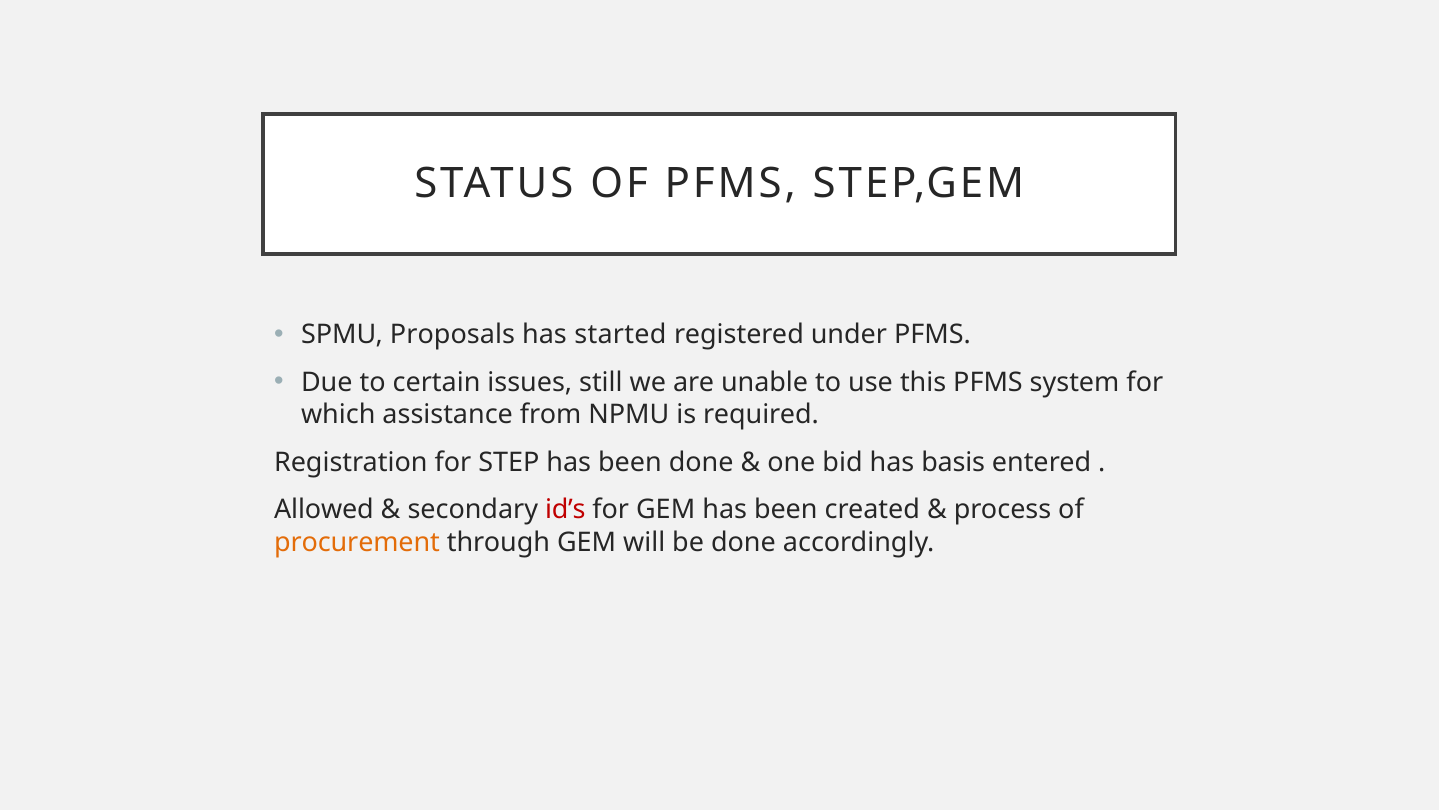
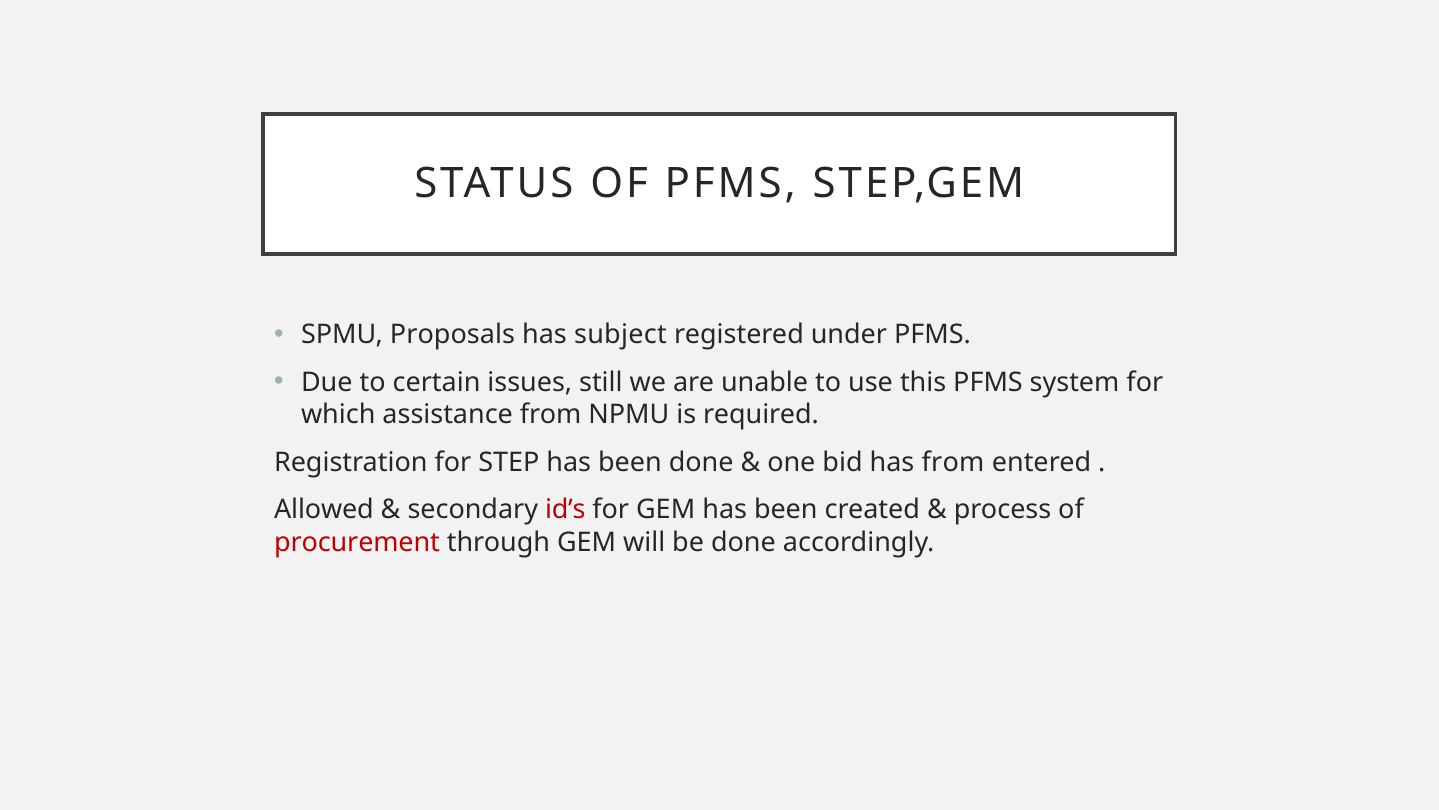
started: started -> subject (620, 335)
has basis: basis -> from (953, 462)
procurement colour: orange -> red (357, 542)
